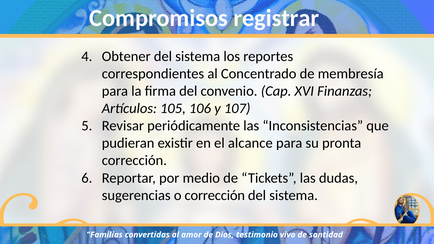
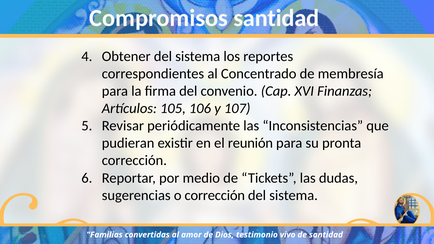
Compromisos registrar: registrar -> santidad (276, 18)
alcance: alcance -> reunión (250, 143)
